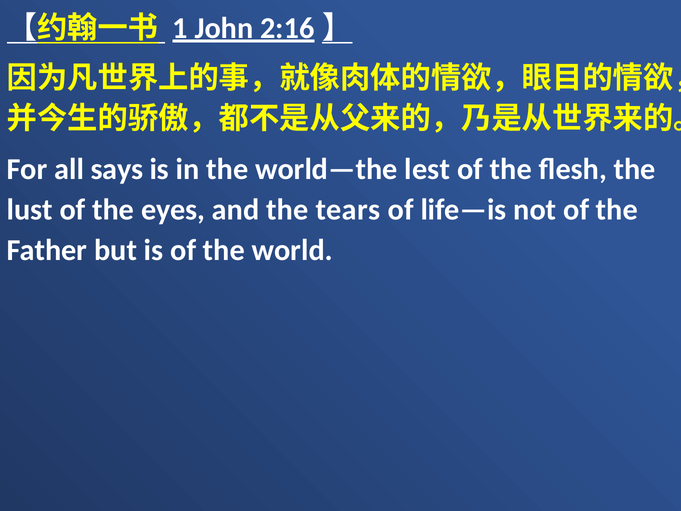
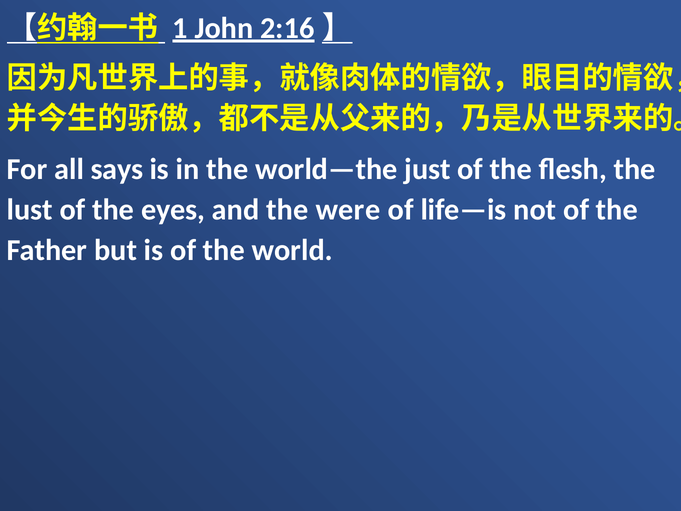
lest: lest -> just (427, 169)
tears: tears -> were (348, 210)
